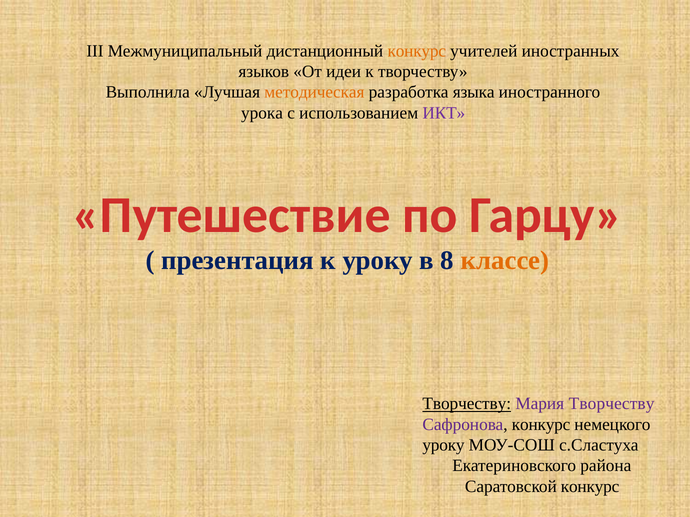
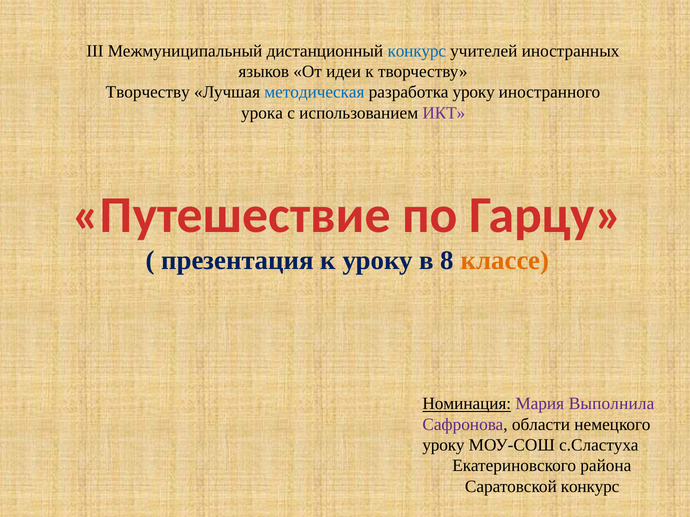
конкурс colour: orange -> blue (417, 51)
Выполнила: Выполнила -> Творчеству (148, 92)
методическая colour: orange -> blue (314, 92)
разработка языка: языка -> уроку (474, 92)
Творчеству: Творчеству -> Номинация (467, 404)
Мария Творчеству: Творчеству -> Выполнила (612, 404)
Сафронова конкурс: конкурс -> области (541, 425)
